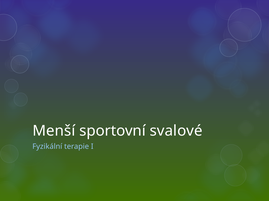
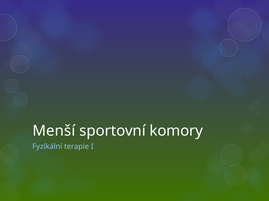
svalové: svalové -> komory (176, 131)
